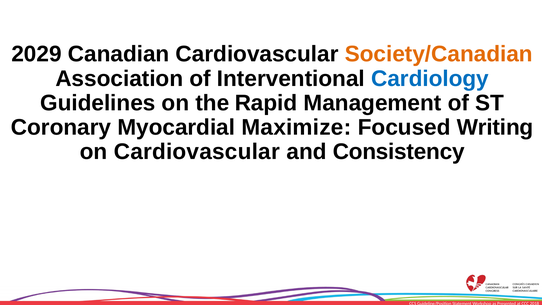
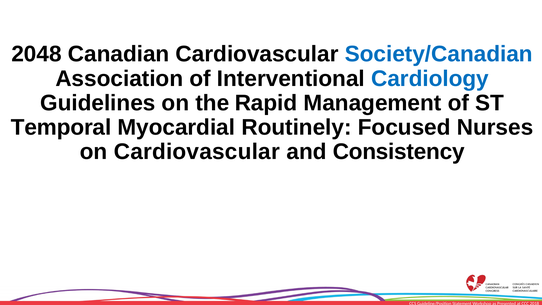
2029: 2029 -> 2048 (37, 54)
Society/Canadian colour: orange -> blue (439, 54)
Coronary: Coronary -> Temporal (61, 127)
Maximize: Maximize -> Routinely (297, 127)
Writing: Writing -> Nurses (495, 127)
